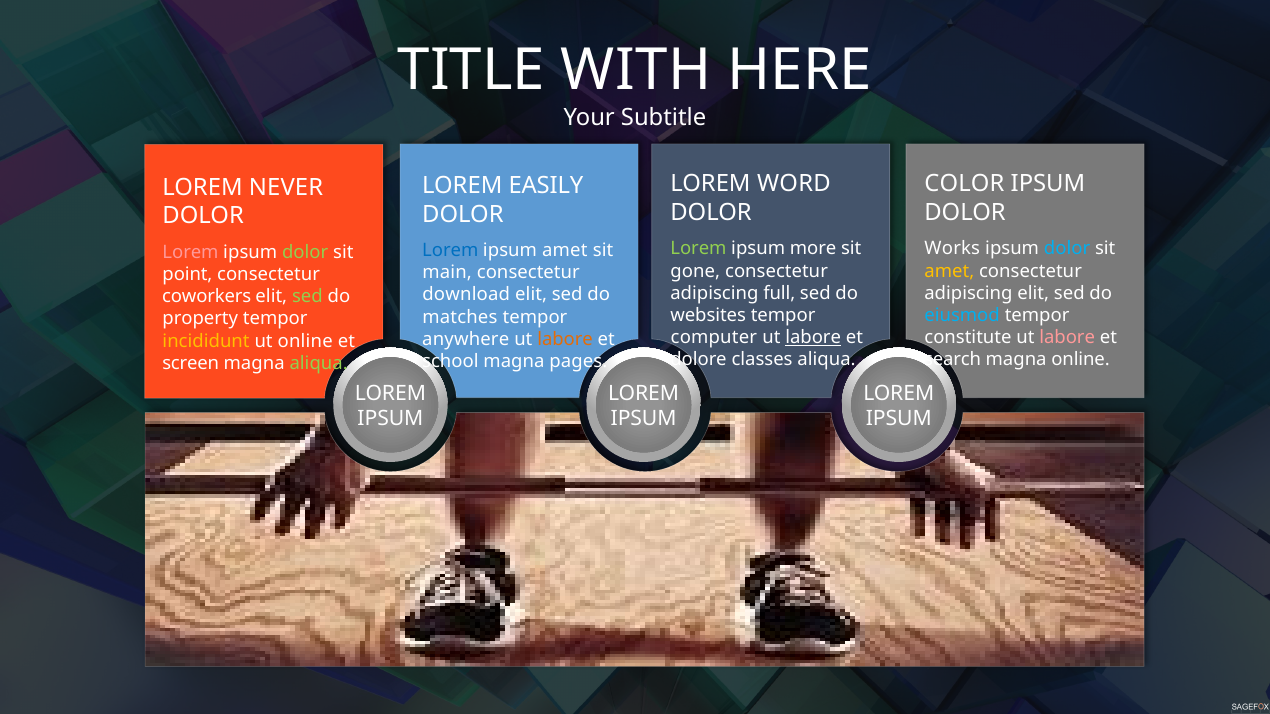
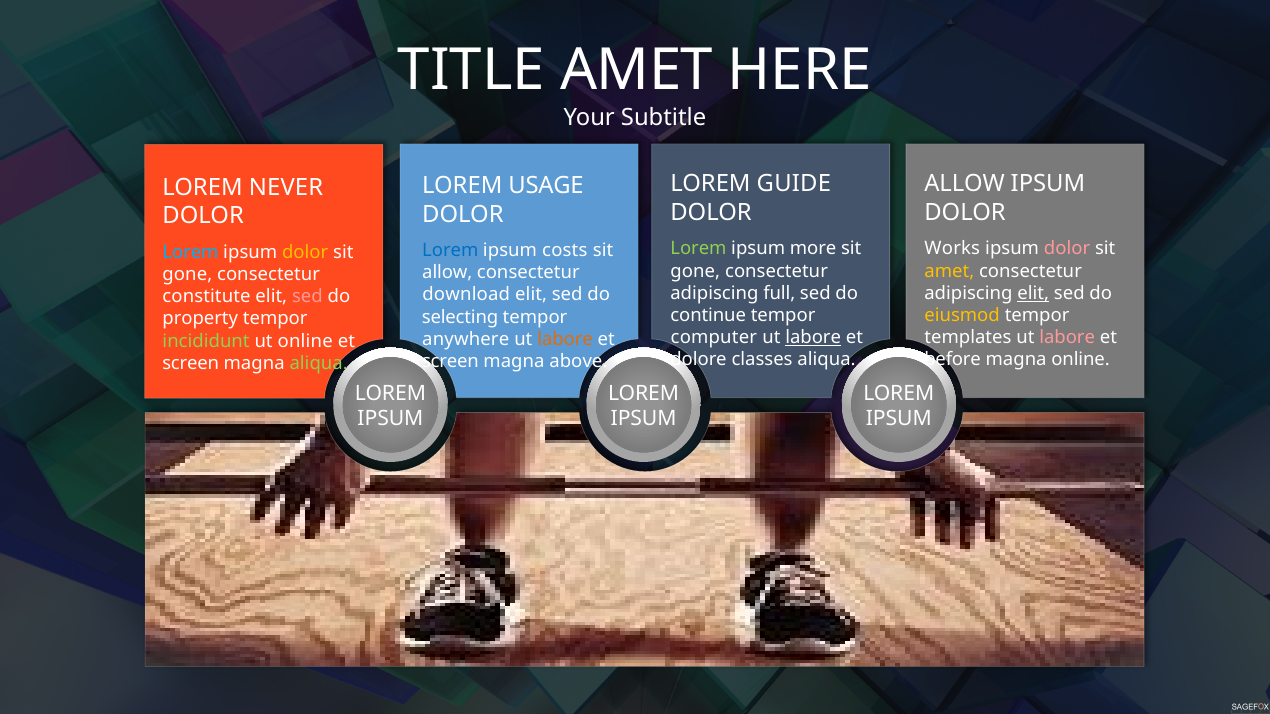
TITLE WITH: WITH -> AMET (637, 71)
WORD: WORD -> GUIDE (794, 184)
COLOR: COLOR -> ALLOW (965, 184)
EASILY: EASILY -> USAGE (546, 186)
dolor colour: light blue -> pink (1067, 249)
ipsum amet: amet -> costs (565, 250)
Lorem colour: pink -> light blue (191, 252)
dolor colour: light green -> yellow (305, 252)
main: main -> allow (447, 273)
point: point -> gone (187, 274)
elit underline: none -> present (1033, 293)
coworkers: coworkers -> constitute (207, 297)
sed colour: light green -> pink (307, 297)
websites: websites -> continue (708, 316)
eiusmod colour: light blue -> yellow (962, 316)
matches: matches -> selecting (460, 317)
constitute: constitute -> templates (968, 338)
incididunt colour: yellow -> light green (206, 341)
search: search -> before (953, 360)
school: school -> screen (450, 362)
pages: pages -> above (578, 362)
